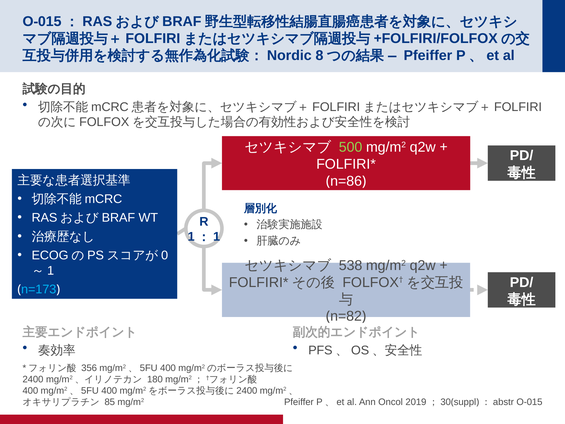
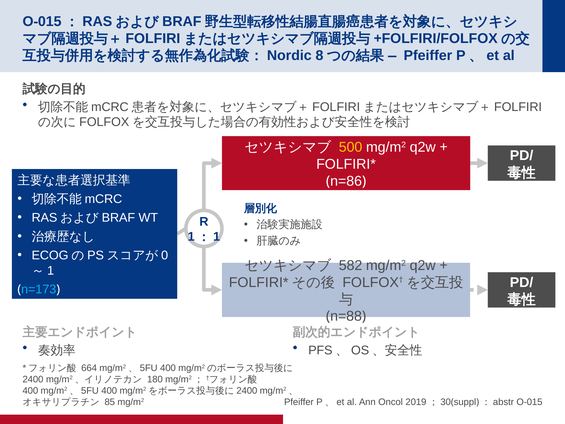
500 colour: light green -> yellow (351, 147)
538: 538 -> 582 (351, 265)
n=82: n=82 -> n=88 (346, 316)
356: 356 -> 664 (89, 368)
